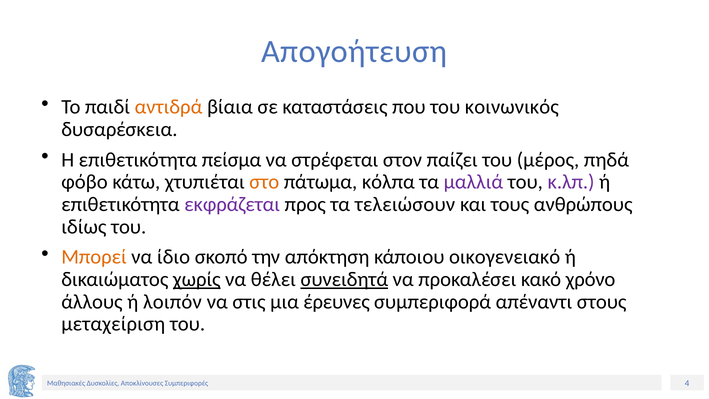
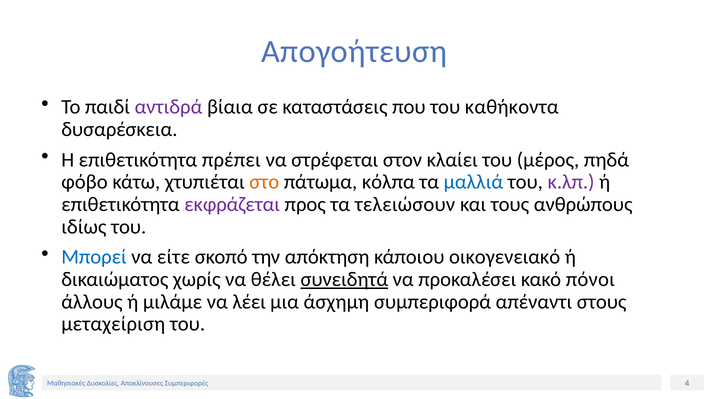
αντιδρά colour: orange -> purple (168, 107)
κοινωνικός: κοινωνικός -> καθήκοντα (512, 107)
πείσμα: πείσμα -> πρέπει (231, 160)
παίζει: παίζει -> κλαίει (452, 160)
μαλλιά colour: purple -> blue (473, 182)
Μπορεί colour: orange -> blue (94, 257)
ίδιο: ίδιο -> είτε (173, 257)
χωρίς underline: present -> none (197, 279)
χρόνο: χρόνο -> πόνοι (590, 279)
λοιπόν: λοιπόν -> μιλάμε (173, 302)
στις: στις -> λέει (249, 302)
έρευνες: έρευνες -> άσχημη (336, 302)
